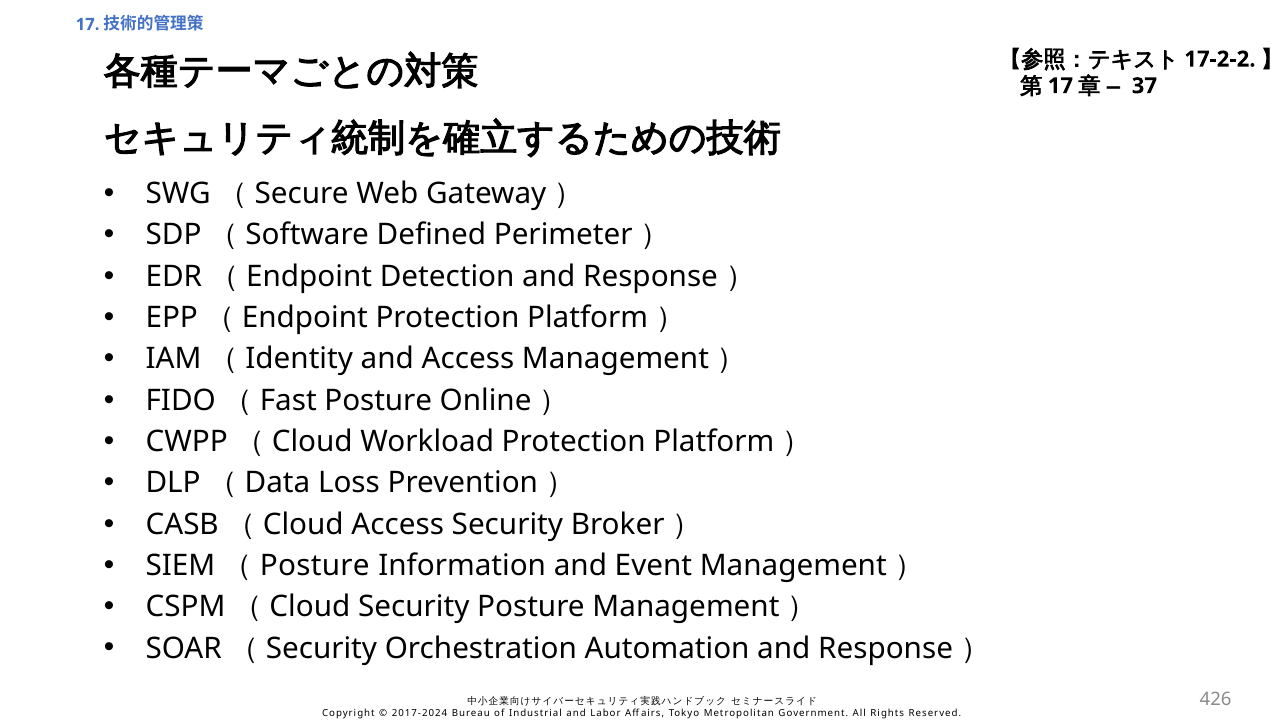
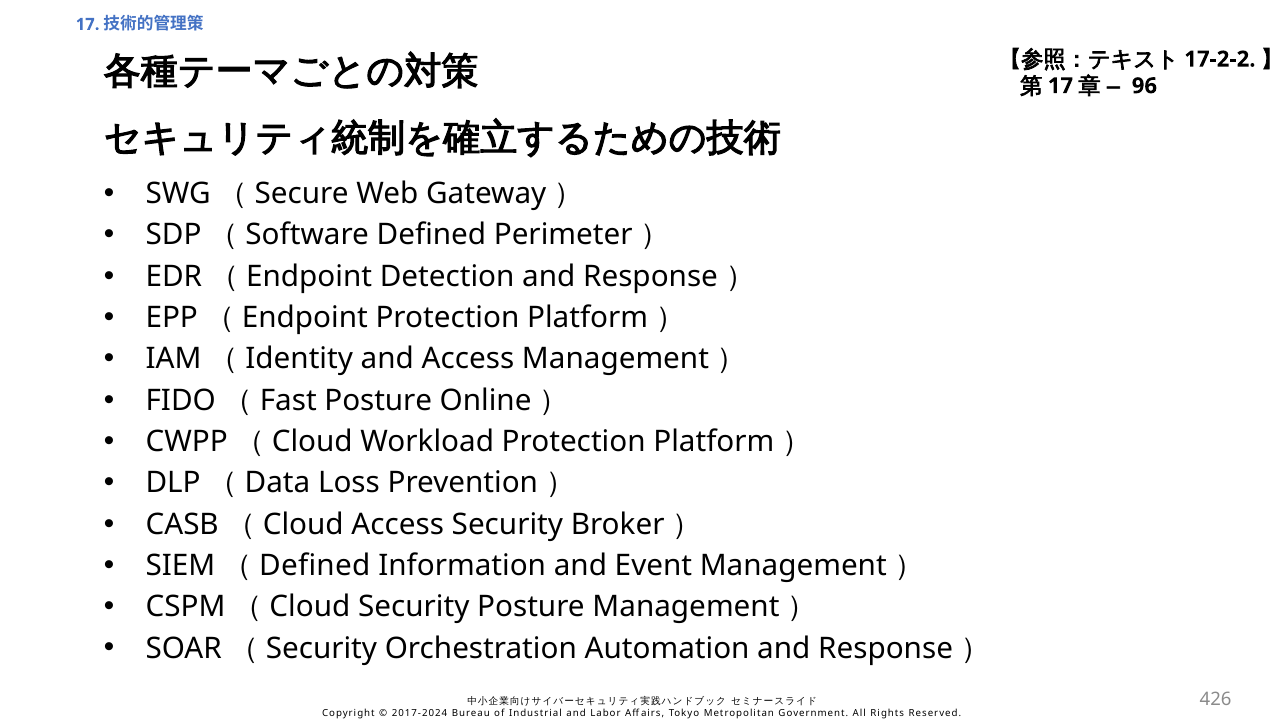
37: 37 -> 96 (1144, 86)
Posture: Posture -> Defined (315, 566)
